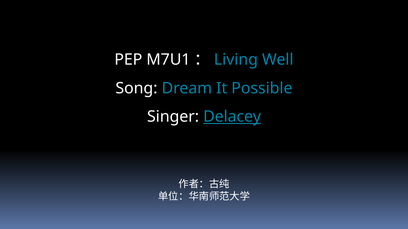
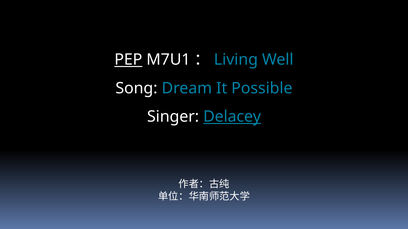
PEP underline: none -> present (128, 60)
